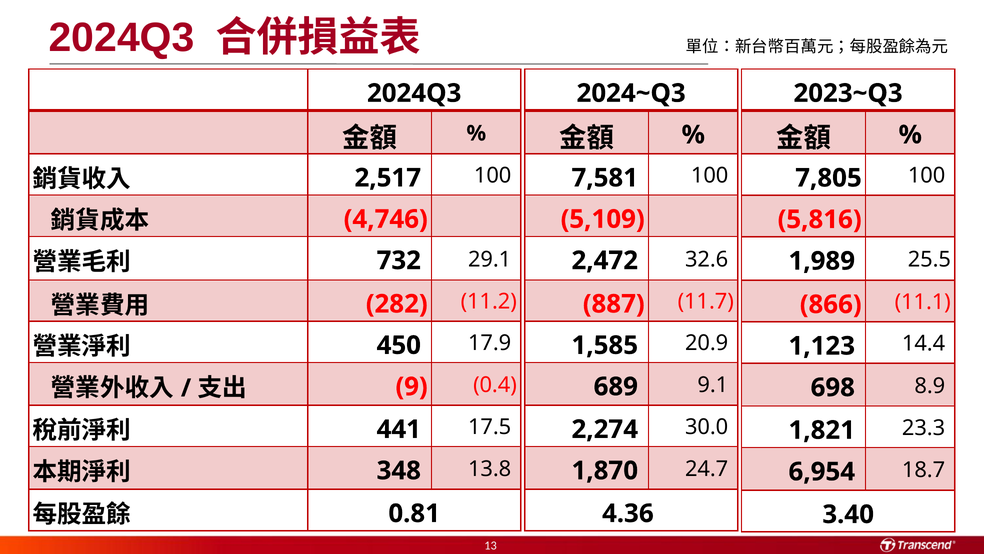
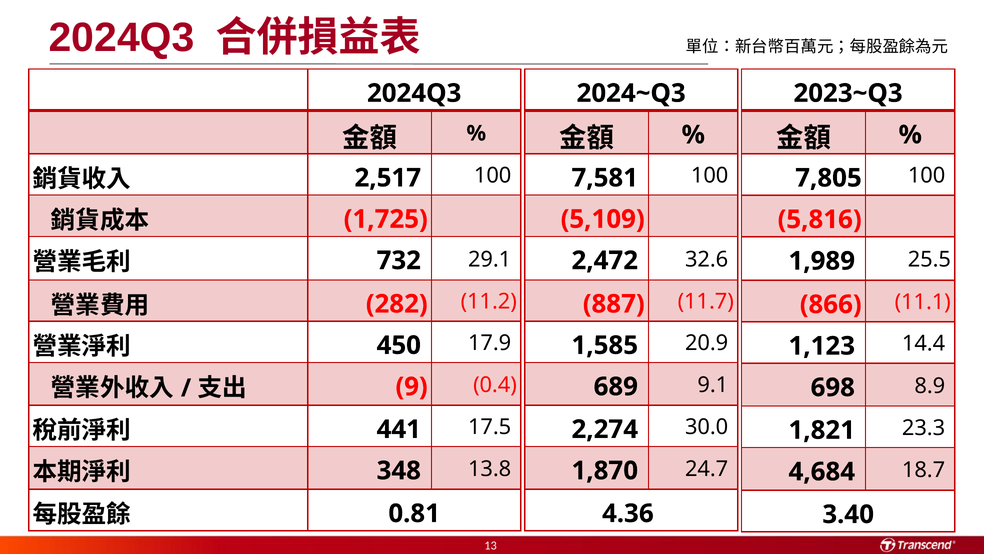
4,746: 4,746 -> 1,725 (386, 219)
6,954: 6,954 -> 4,684 (822, 471)
